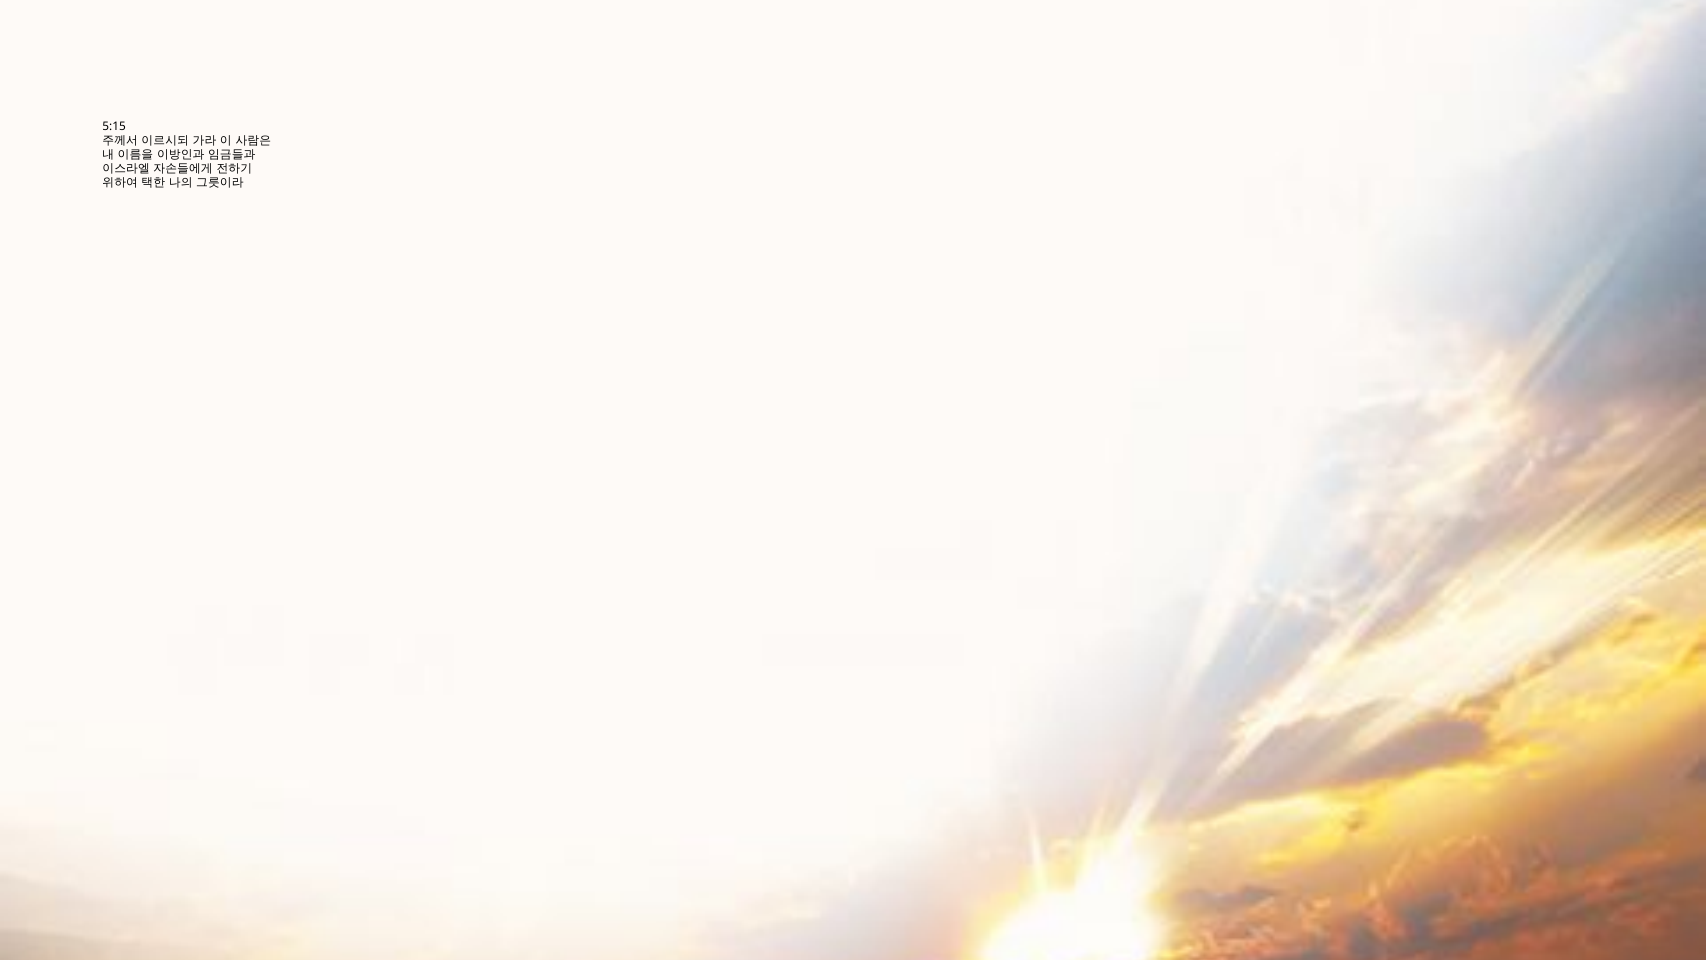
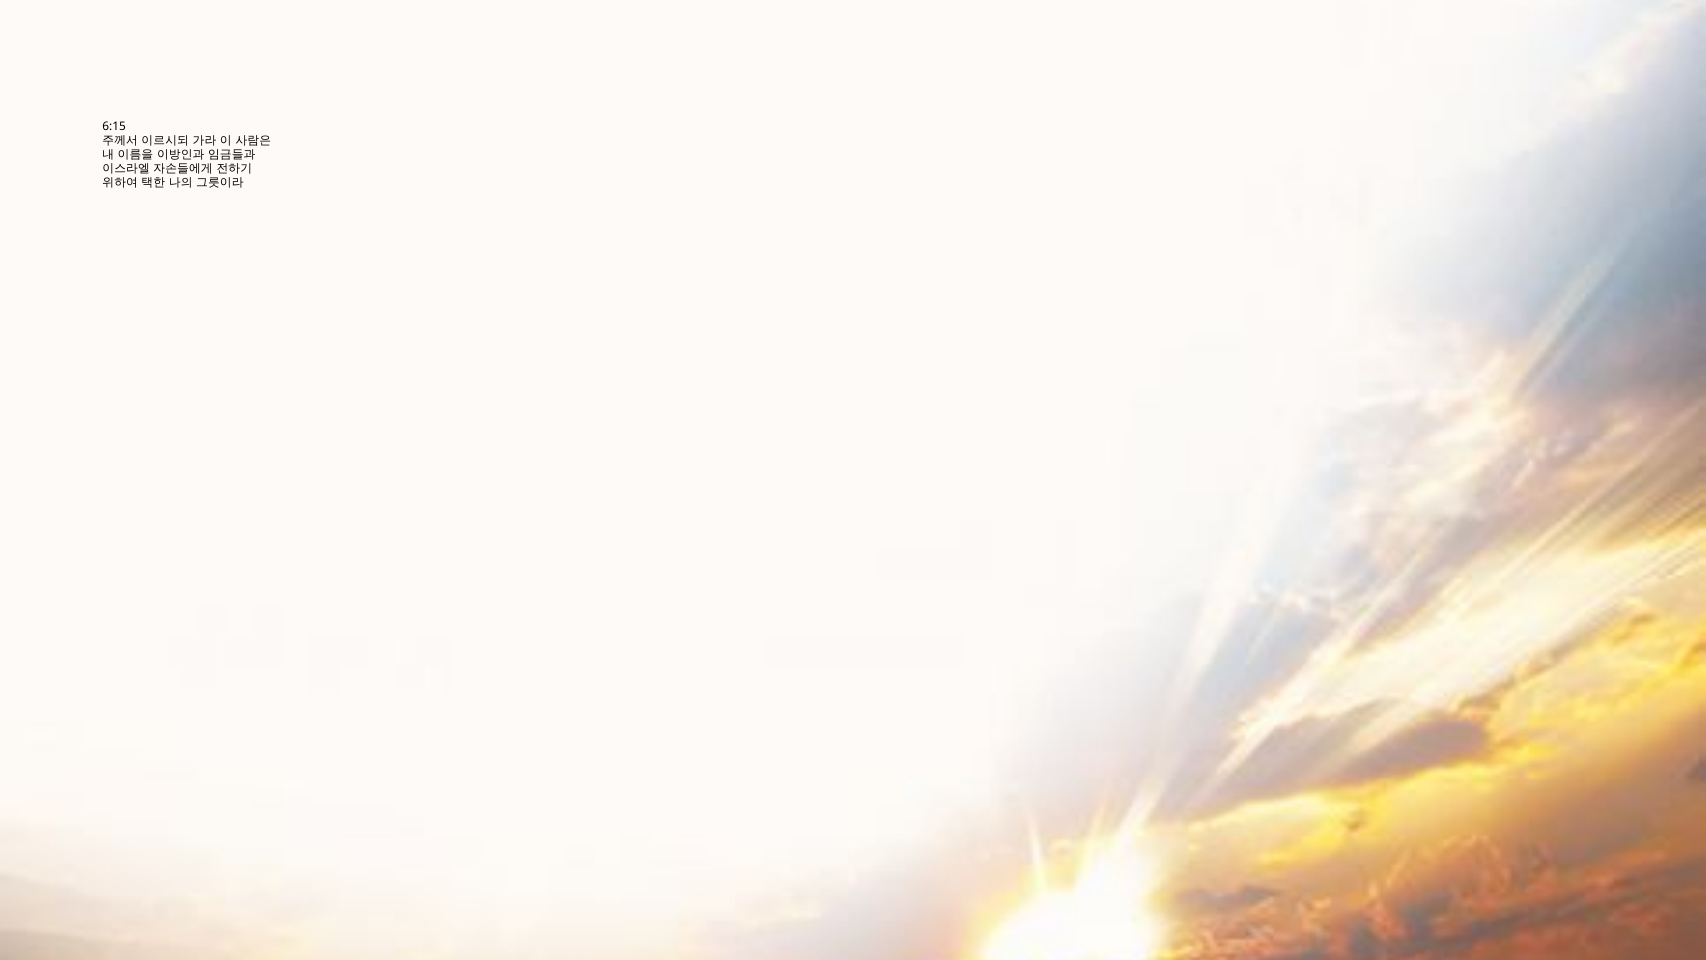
5:15: 5:15 -> 6:15 (114, 126)
